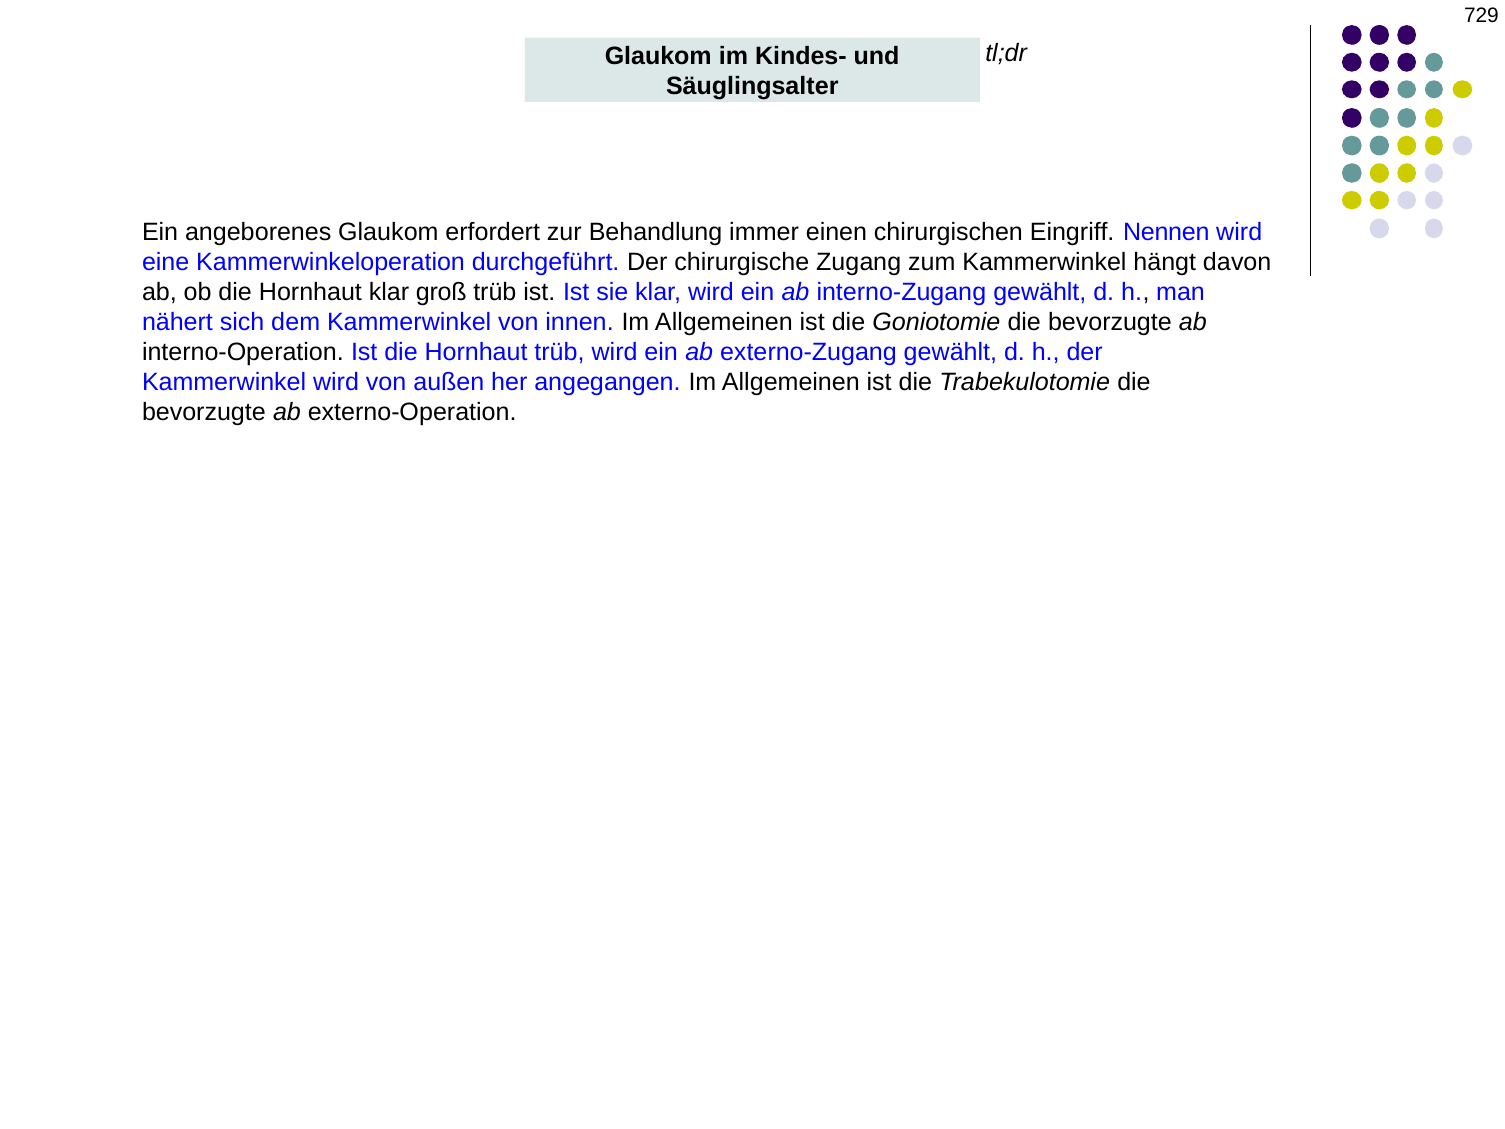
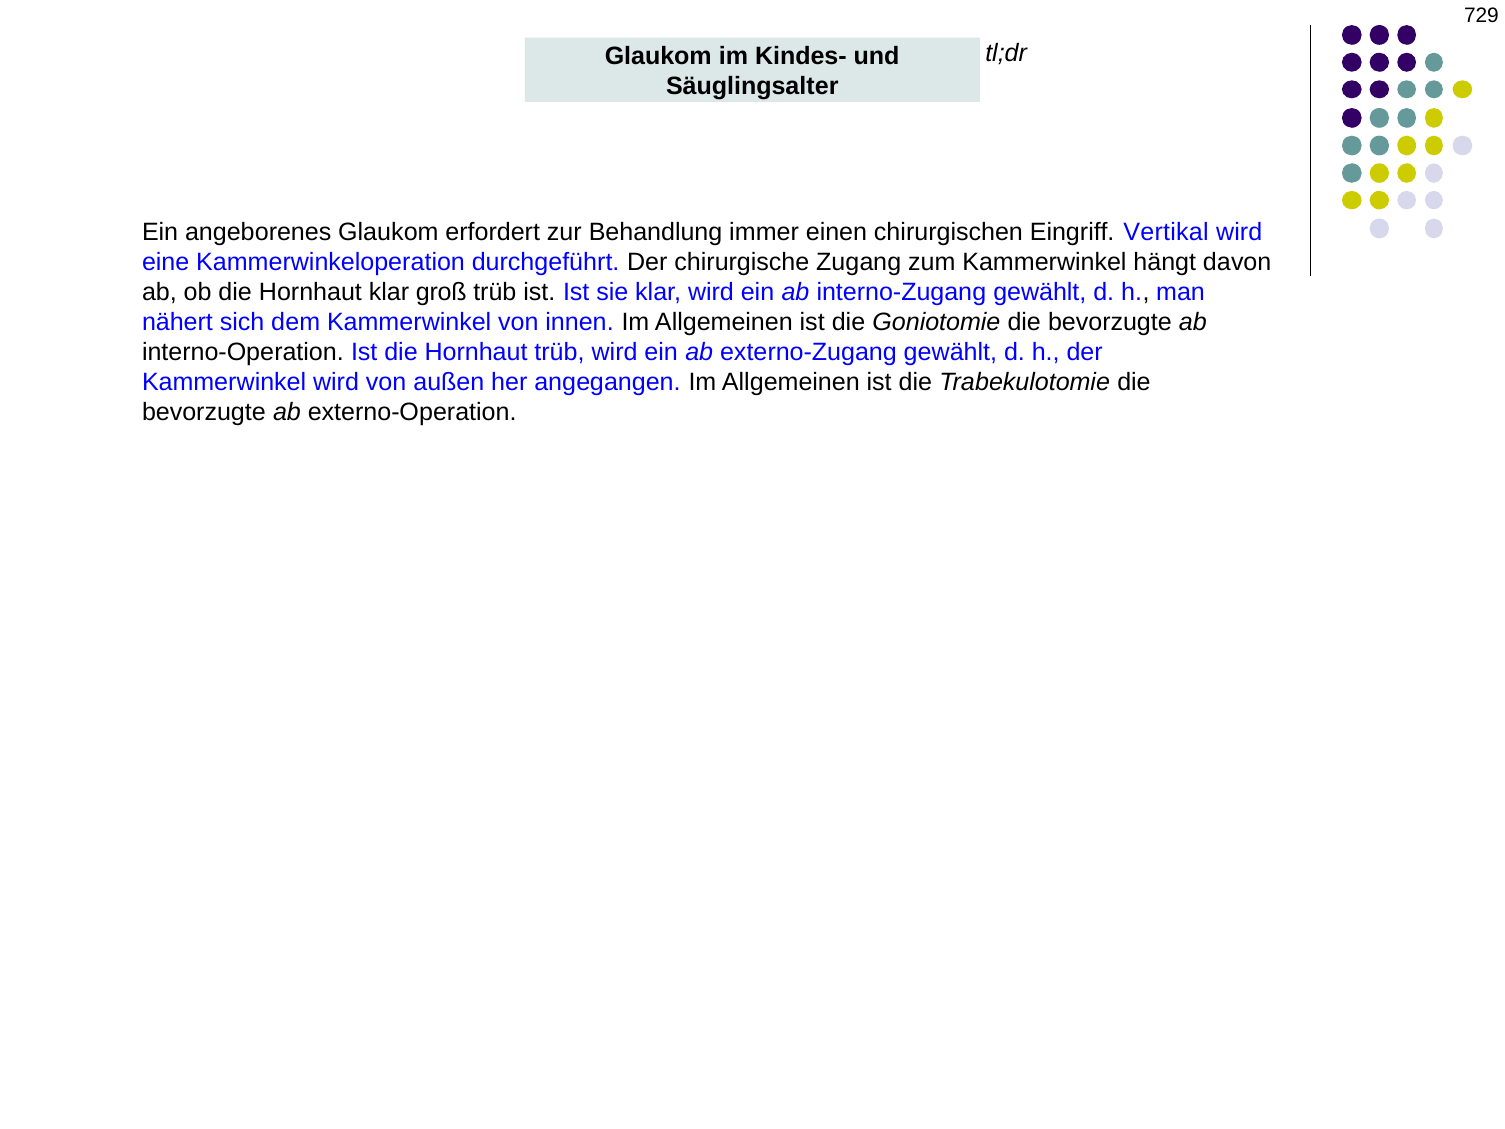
Nennen: Nennen -> Vertikal (1166, 232)
